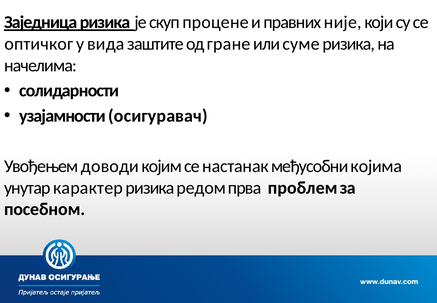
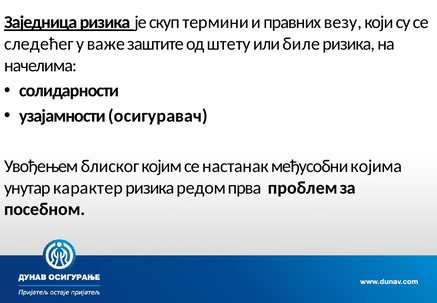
процене: процене -> термини (216, 22)
није: није -> везу (343, 22)
оптичког: оптичког -> следећег (39, 44)
вида: вида -> важе (106, 44)
гране: гране -> штету (229, 44)
суме: суме -> биле (301, 44)
доводи: доводи -> блиског (110, 166)
